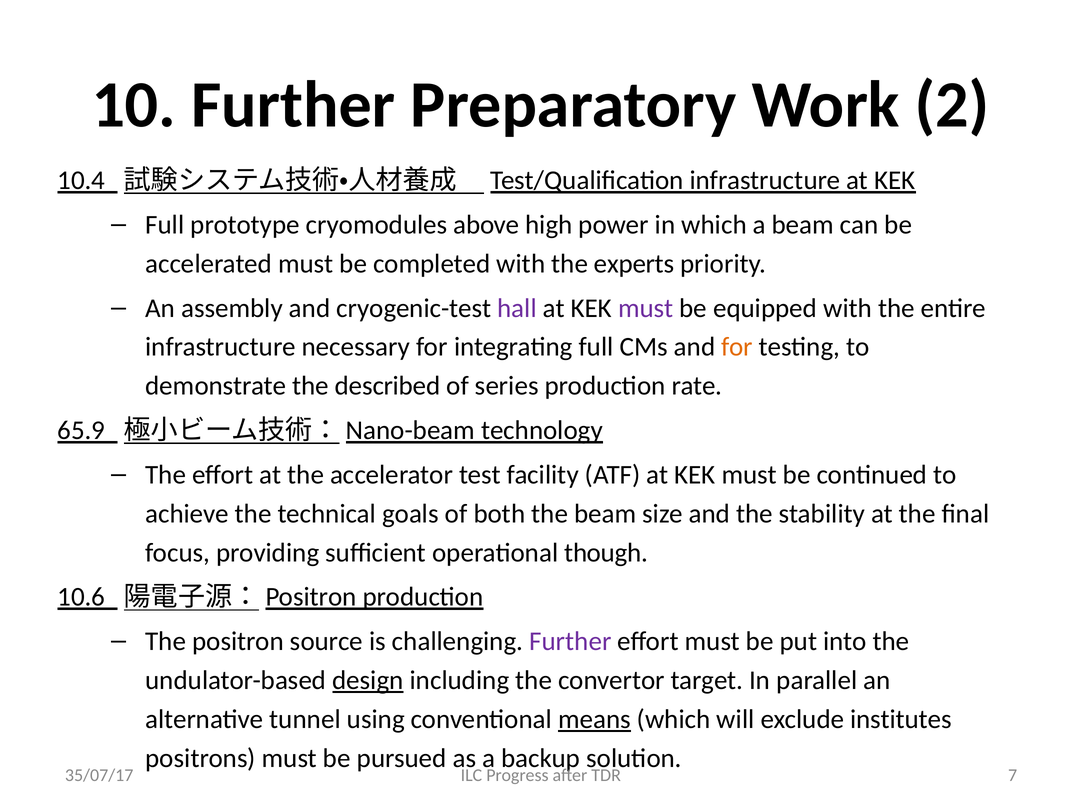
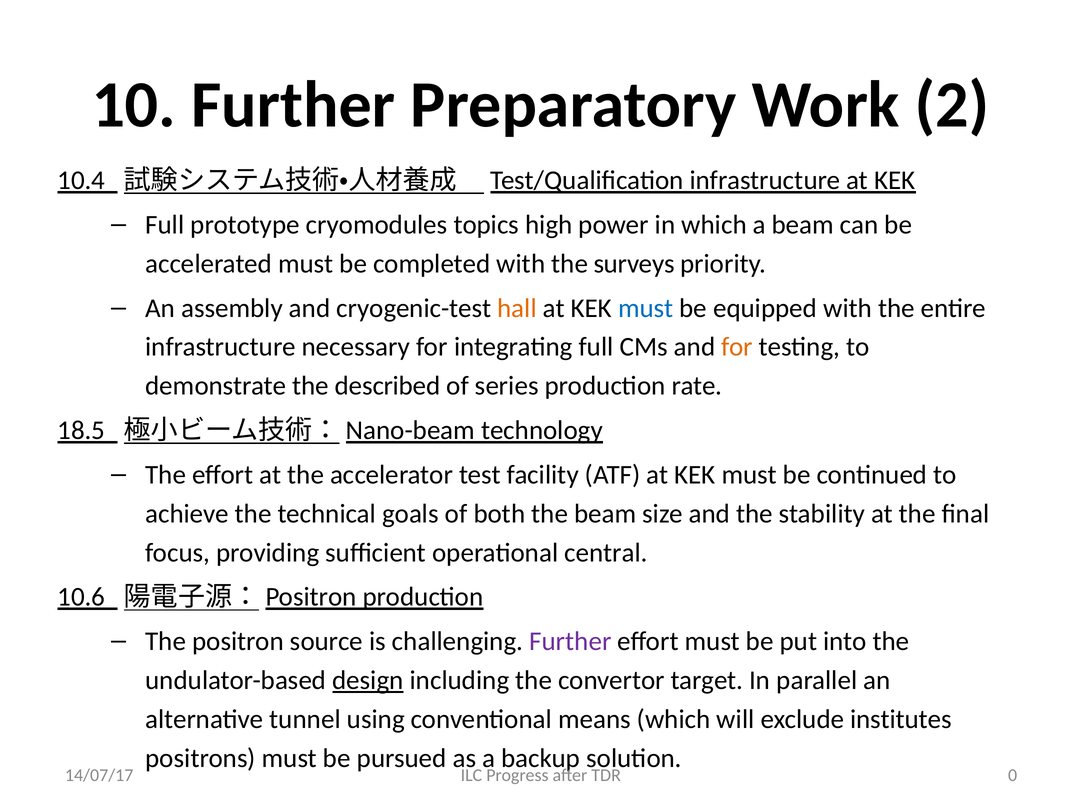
above: above -> topics (486, 225)
experts: experts -> surveys (634, 264)
hall colour: purple -> orange (517, 308)
must colour: purple -> blue (646, 308)
65.9: 65.9 -> 18.5 (81, 430)
though: though -> central (606, 552)
means underline: present -> none (594, 719)
35/07/17: 35/07/17 -> 14/07/17 (99, 775)
7: 7 -> 0 (1013, 775)
